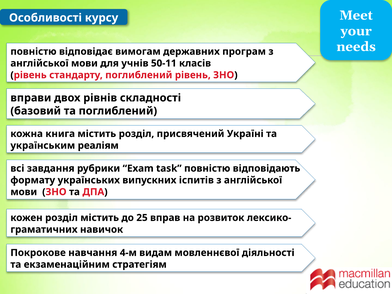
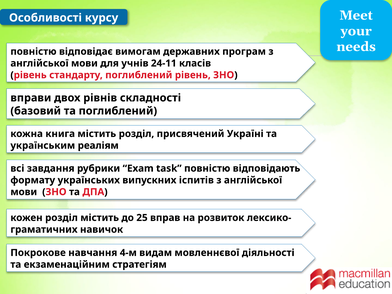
50-11: 50-11 -> 24-11 (164, 63)
